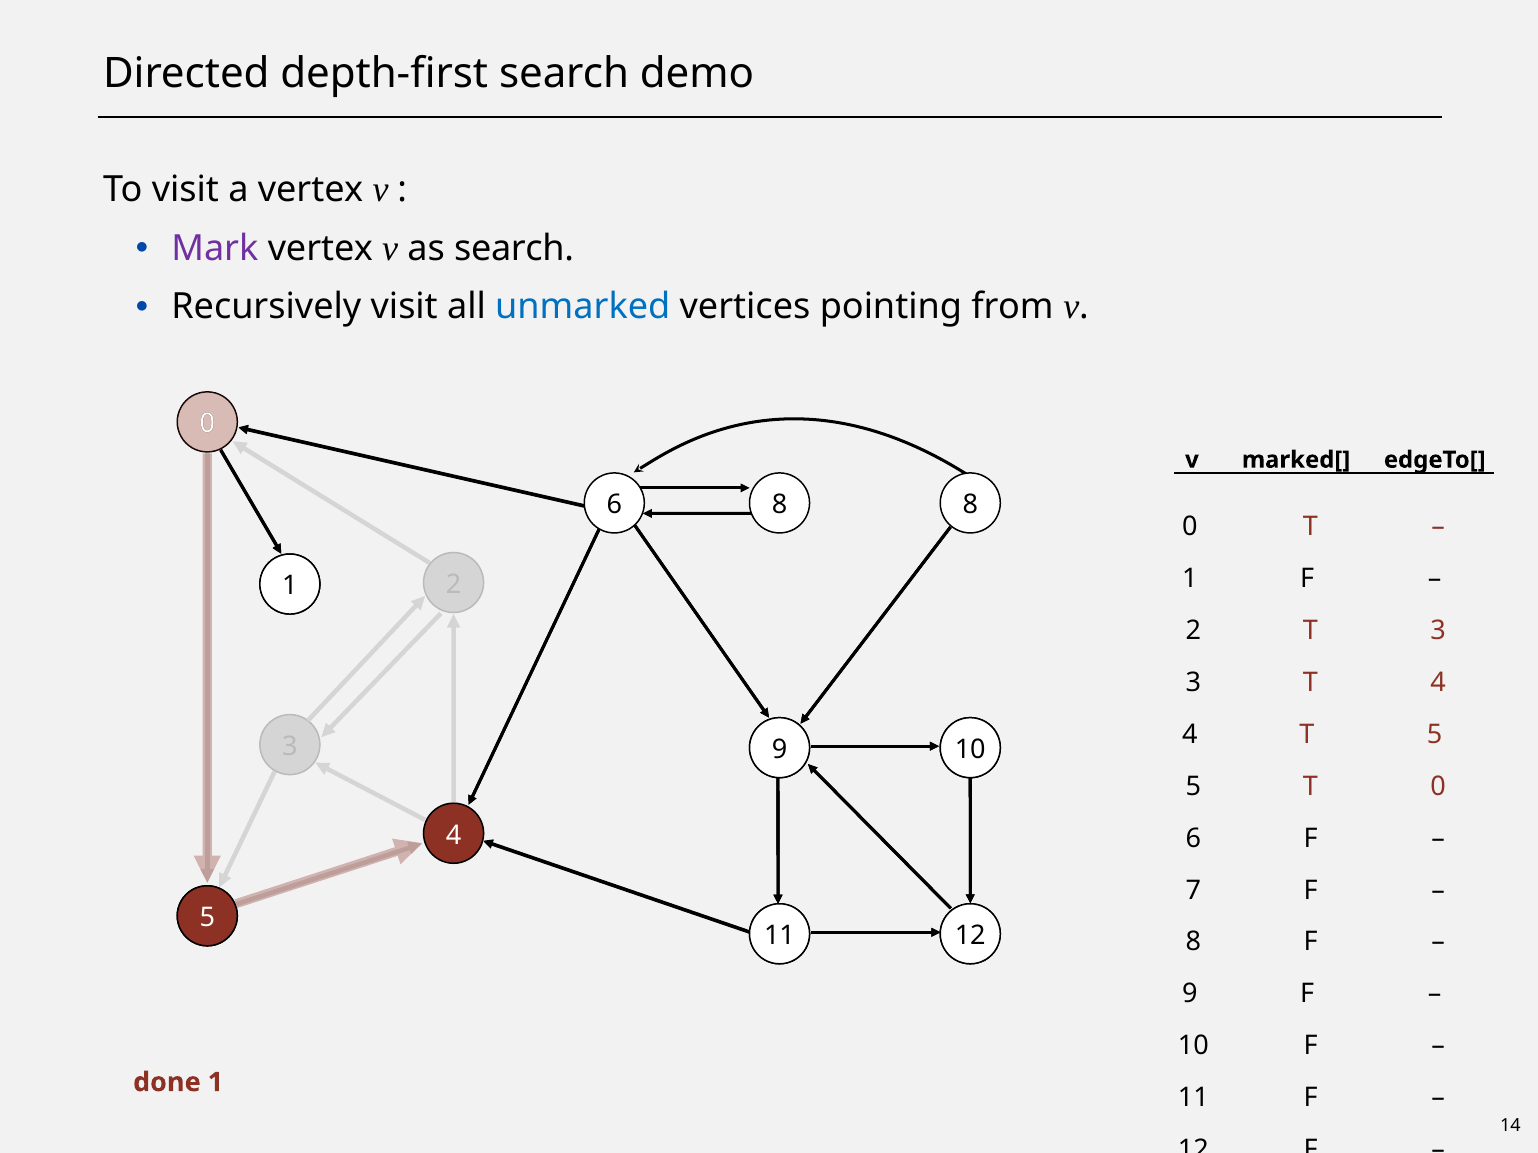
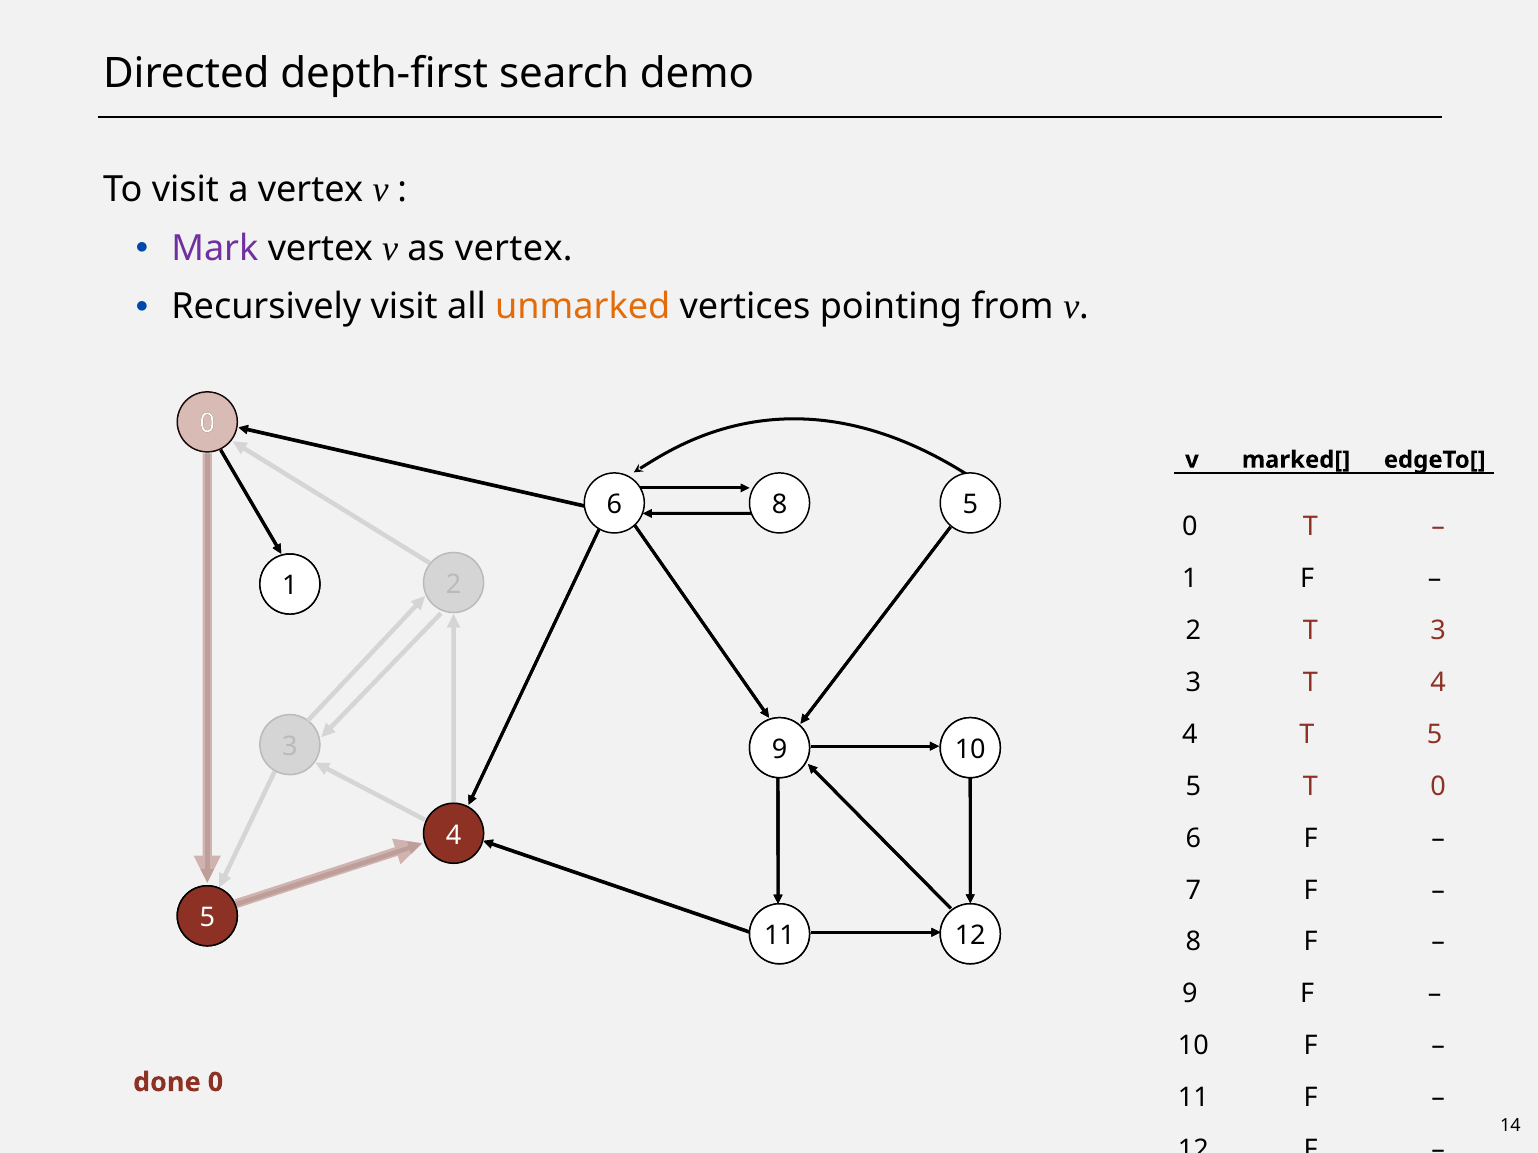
as search: search -> vertex (514, 248)
unmarked colour: blue -> orange (583, 307)
8 8: 8 -> 5 (970, 505)
done 1: 1 -> 0 (215, 1083)
